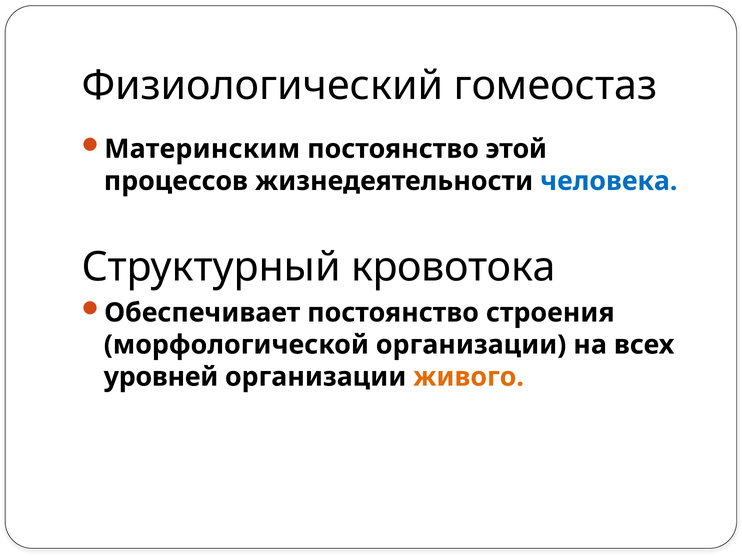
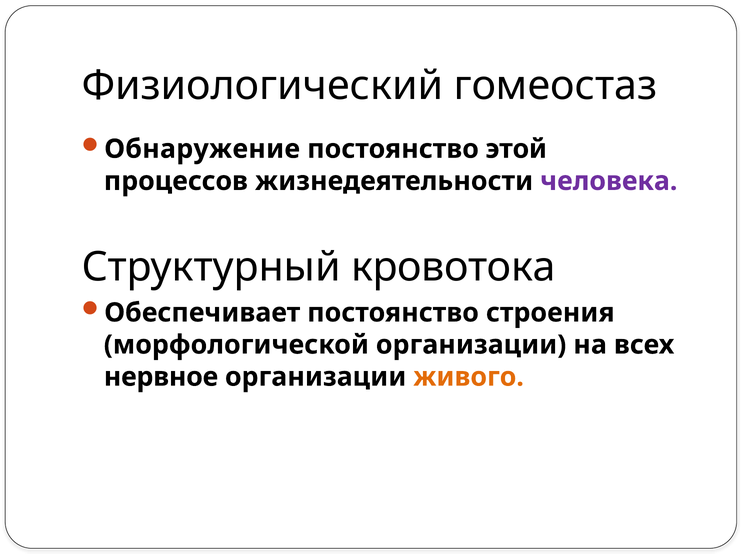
Материнским: Материнским -> Обнаружение (202, 149)
человека colour: blue -> purple (609, 181)
уровней: уровней -> нервное (161, 377)
